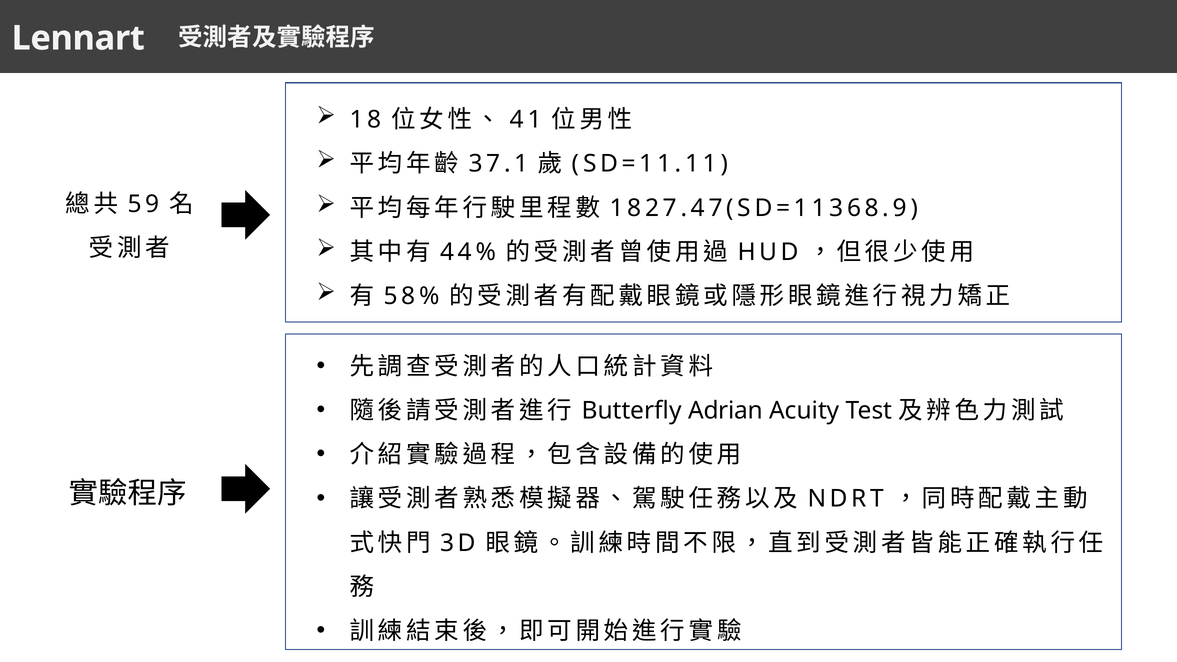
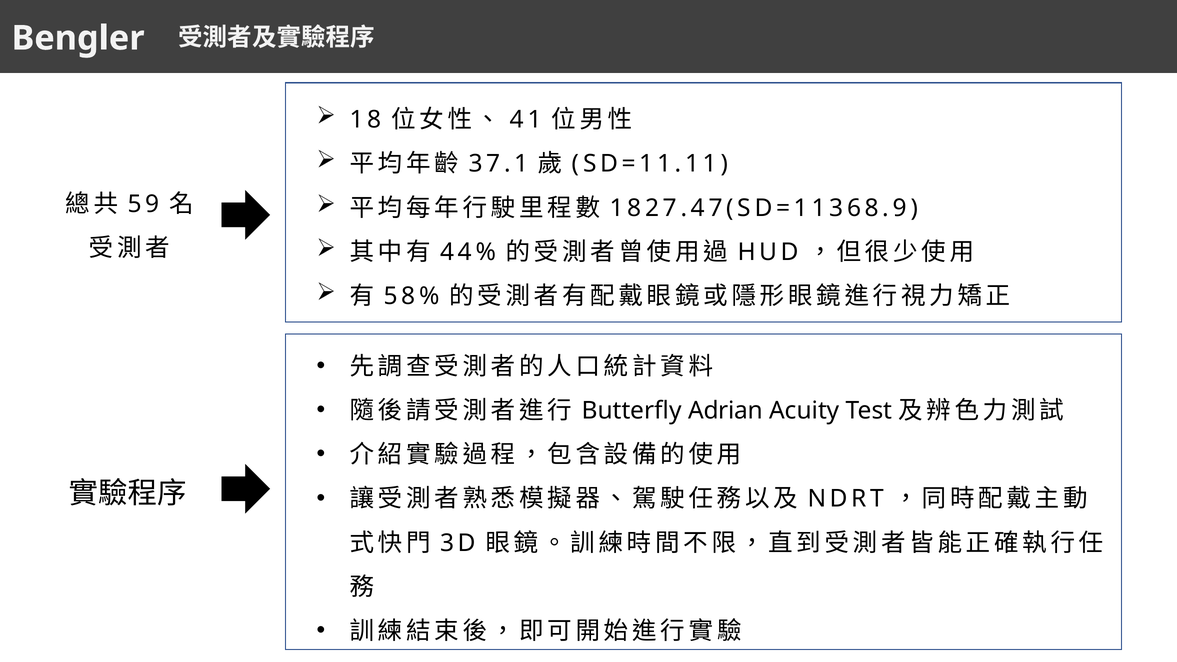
Lennart: Lennart -> Bengler (78, 38)
